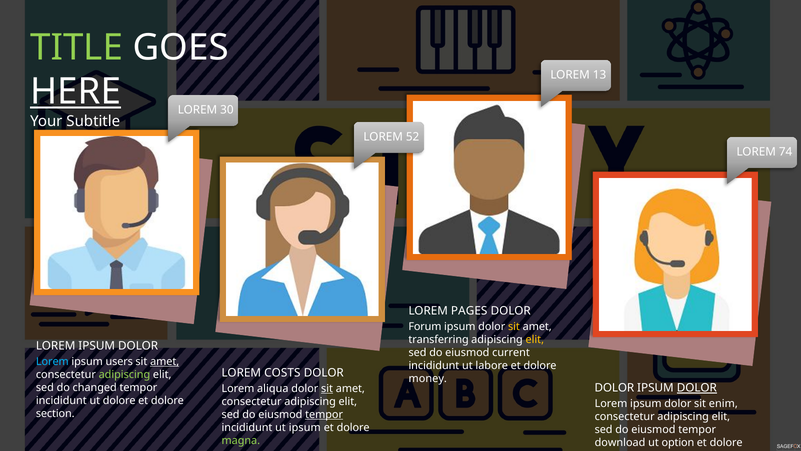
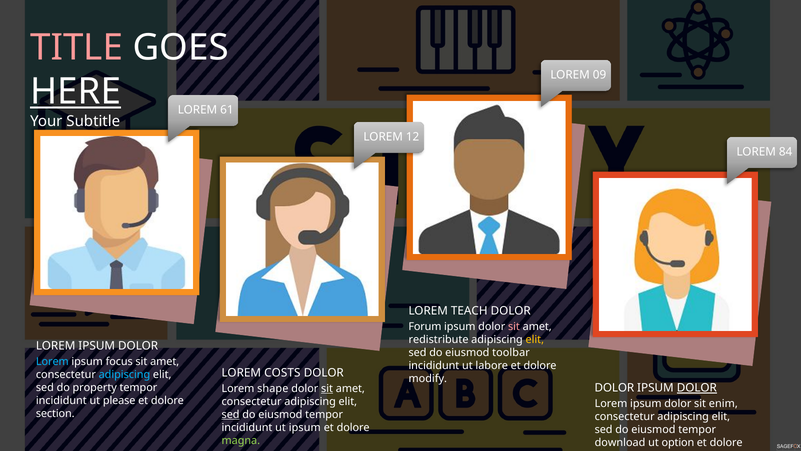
TITLE colour: light green -> pink (77, 48)
13: 13 -> 09 (600, 75)
30: 30 -> 61 (227, 110)
52: 52 -> 12 (413, 137)
74: 74 -> 84 (786, 152)
PAGES: PAGES -> TEACH (469, 311)
sit colour: yellow -> pink (514, 326)
transferring: transferring -> redistribute (439, 339)
current: current -> toolbar (511, 352)
users: users -> focus (119, 361)
amet underline: present -> none (165, 361)
adipiscing colour: light green -> light blue (124, 374)
money: money -> modify (428, 378)
changed: changed -> property (95, 387)
aliqua: aliqua -> shape (273, 388)
ut dolore: dolore -> please (119, 400)
sed underline: none -> present (231, 414)
tempor underline: present -> none (324, 414)
